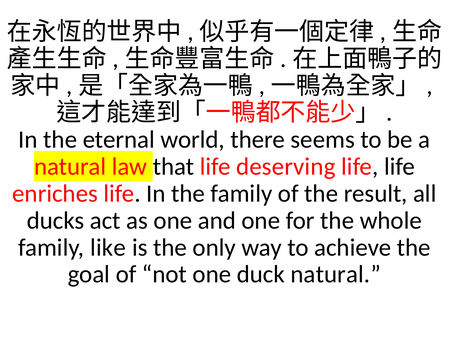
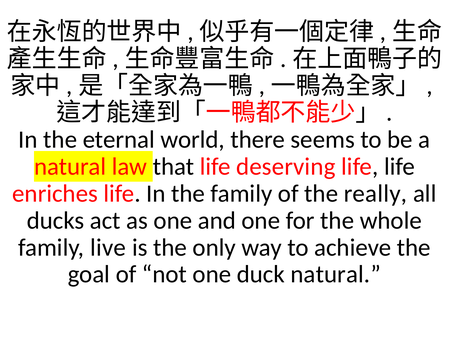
result: result -> really (375, 193)
like: like -> live (108, 247)
